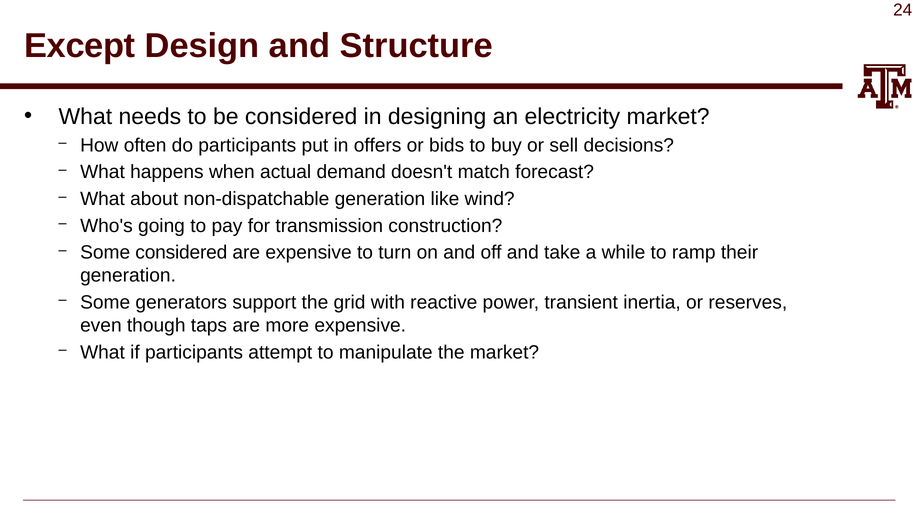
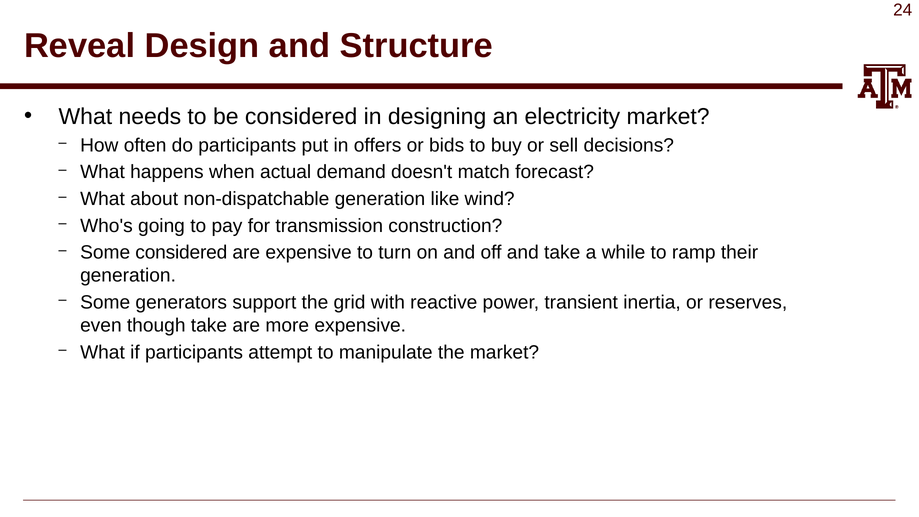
Except: Except -> Reveal (80, 46)
though taps: taps -> take (209, 325)
